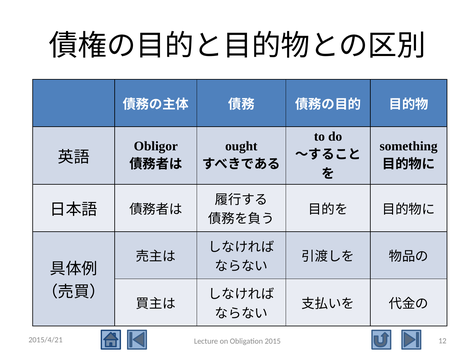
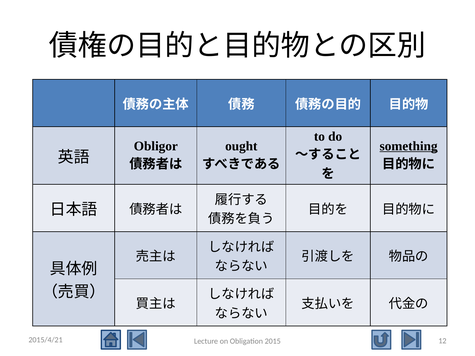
something underline: none -> present (409, 146)
